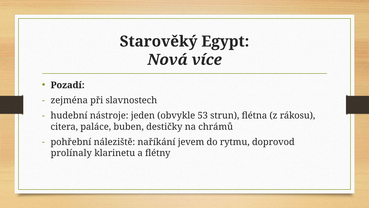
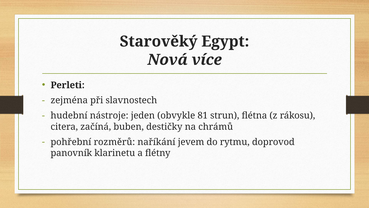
Pozadí: Pozadí -> Perleti (68, 85)
53: 53 -> 81 (203, 115)
paláce: paláce -> začíná (96, 126)
náleziště: náleziště -> rozměrů (114, 142)
prolínaly: prolínaly -> panovník (71, 153)
